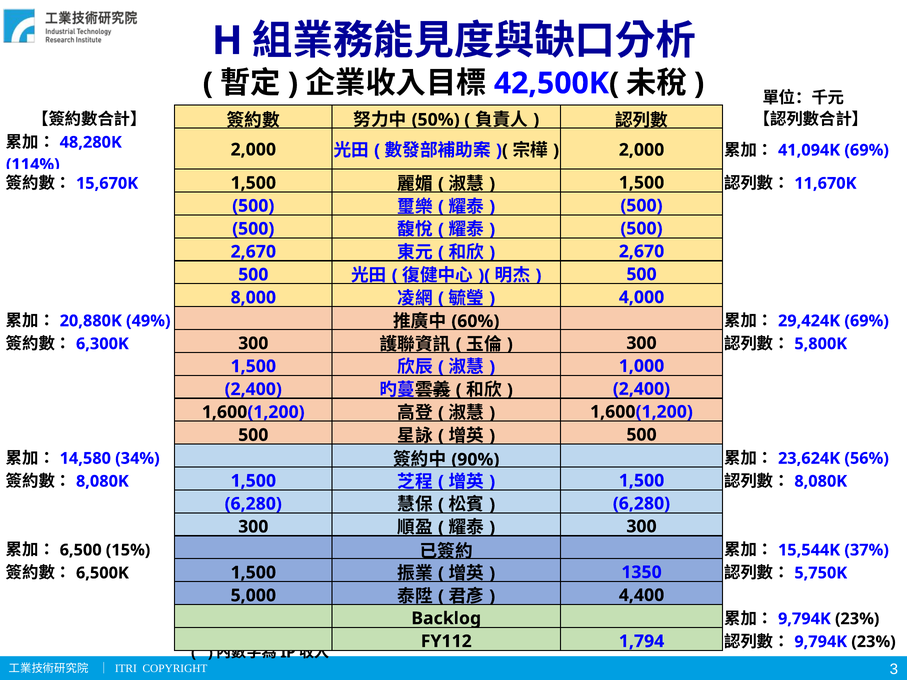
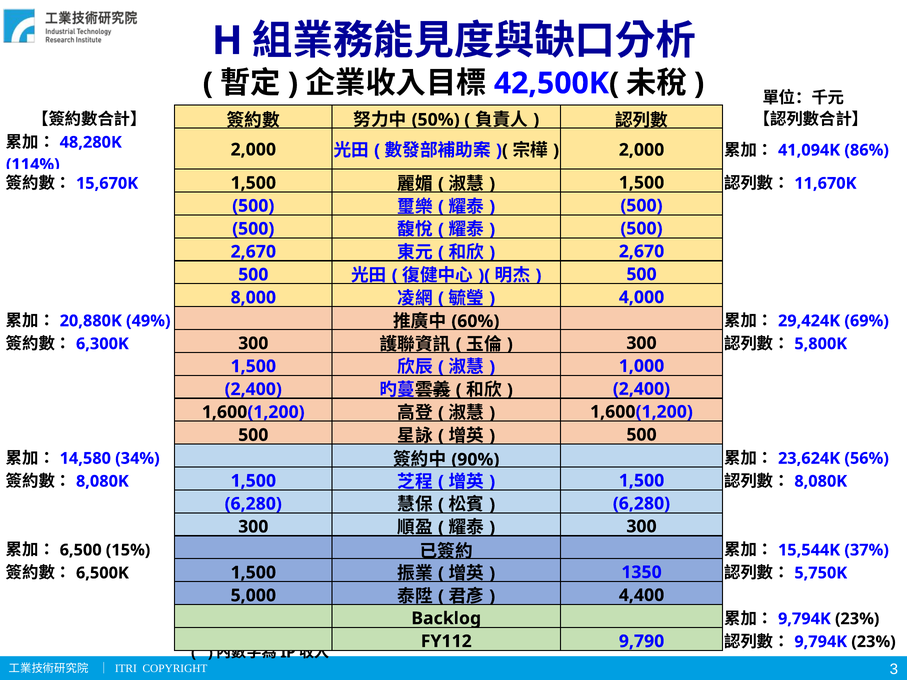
69%: 69% -> 86% (867, 150)
1,794: 1,794 -> 9,790 (642, 642)
